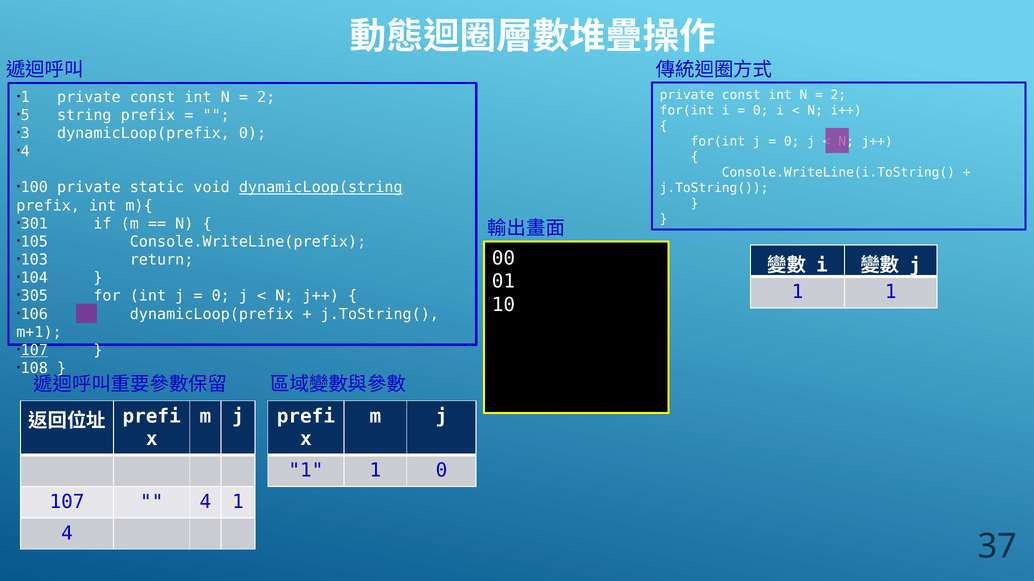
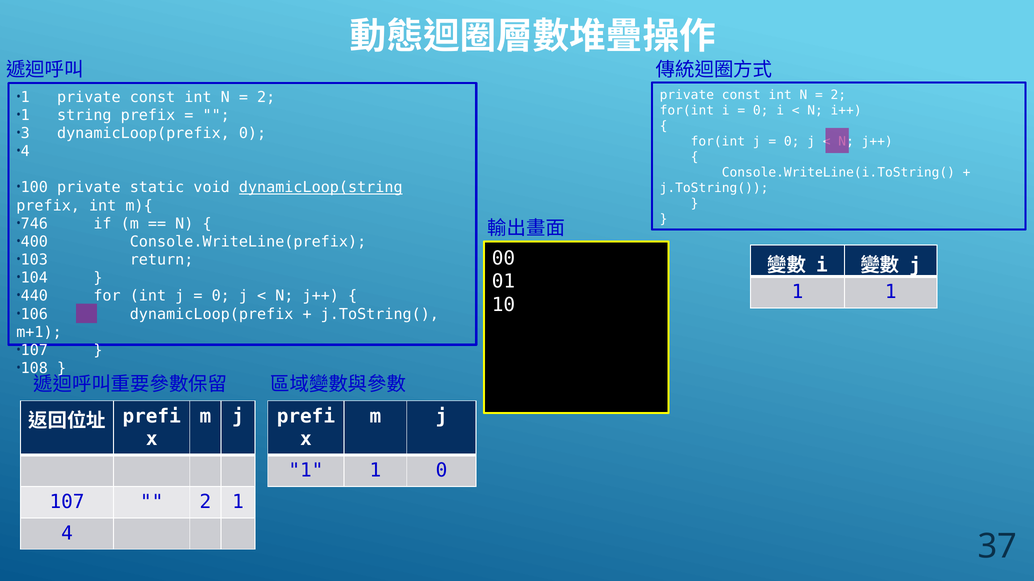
5: 5 -> 1 (25, 115)
301: 301 -> 746 (34, 224)
105: 105 -> 400 (34, 242)
305: 305 -> 440 (34, 296)
107 underline: present -> none (34, 351)
4: 4 -> 2 (205, 502)
